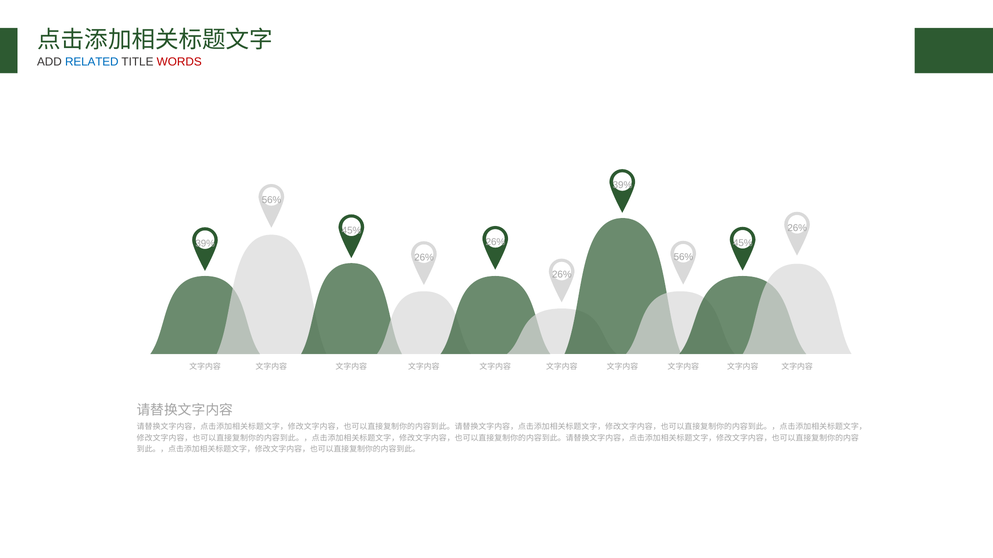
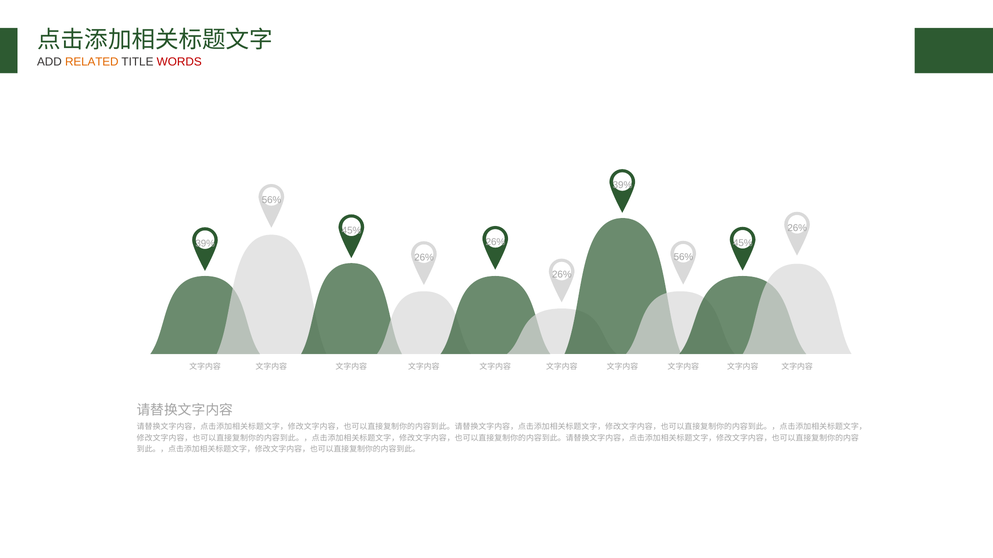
RELATED colour: blue -> orange (92, 62)
